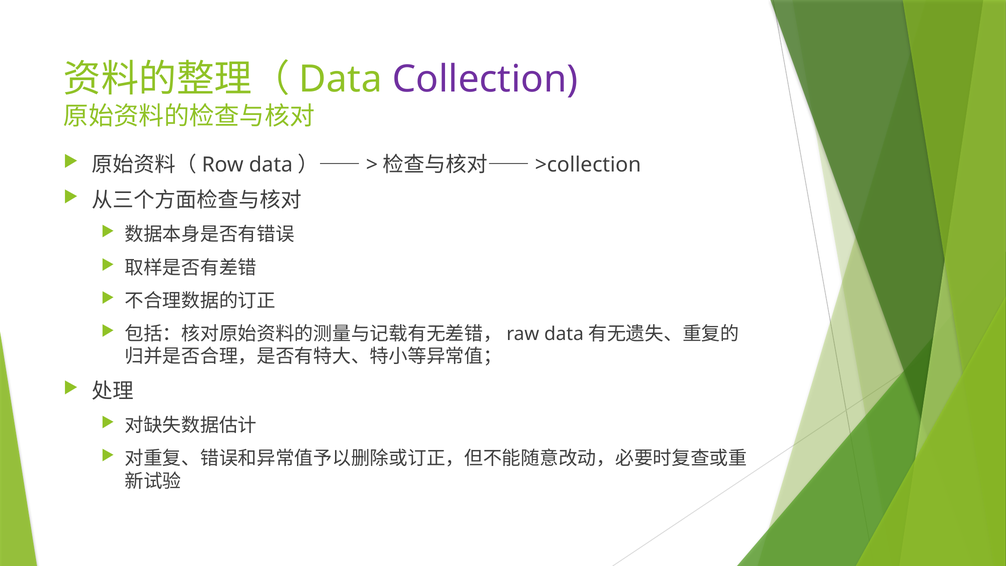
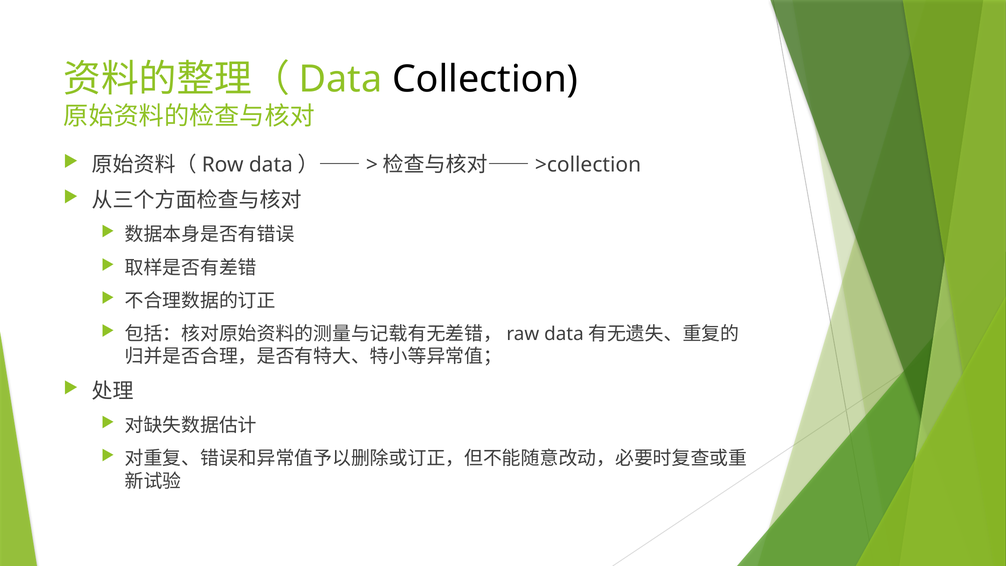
Collection colour: purple -> black (485, 79)
